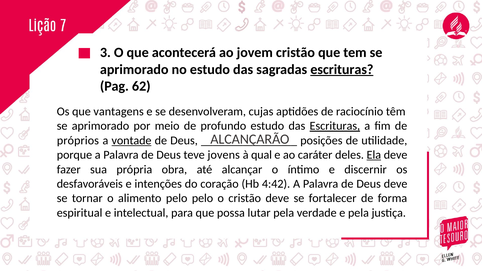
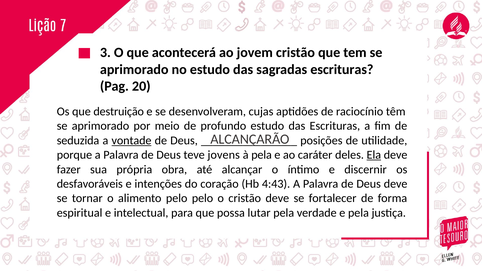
escrituras underline: present -> none (342, 70)
62: 62 -> 20 (141, 86)
vantagens: vantagens -> destruição (119, 112)
Escrituras underline: present -> none (335, 126)
próprios: próprios -> seduzida (78, 141)
à qual: qual -> pela (262, 155)
4:42: 4:42 -> 4:43 (276, 184)
